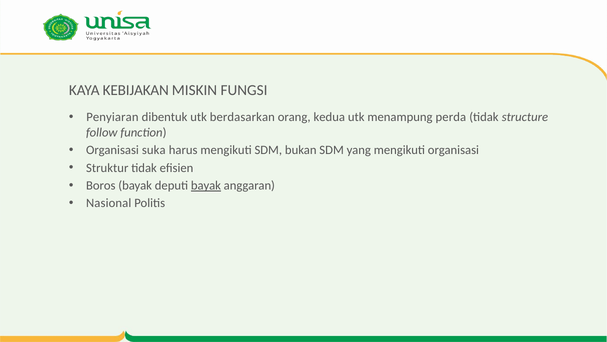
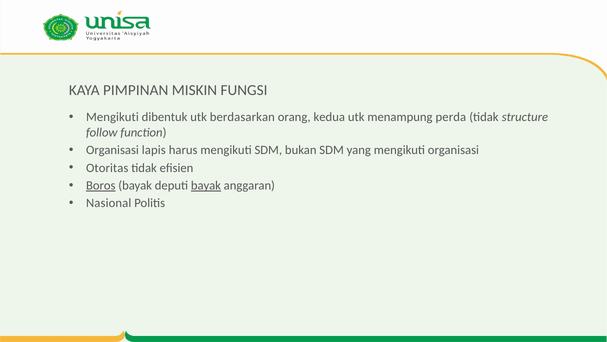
KEBIJAKAN: KEBIJAKAN -> PIMPINAN (136, 90)
Penyiaran: Penyiaran -> Mengikuti (112, 117)
suka: suka -> lapis (154, 150)
Struktur: Struktur -> Otoritas (107, 168)
Boros underline: none -> present (101, 185)
